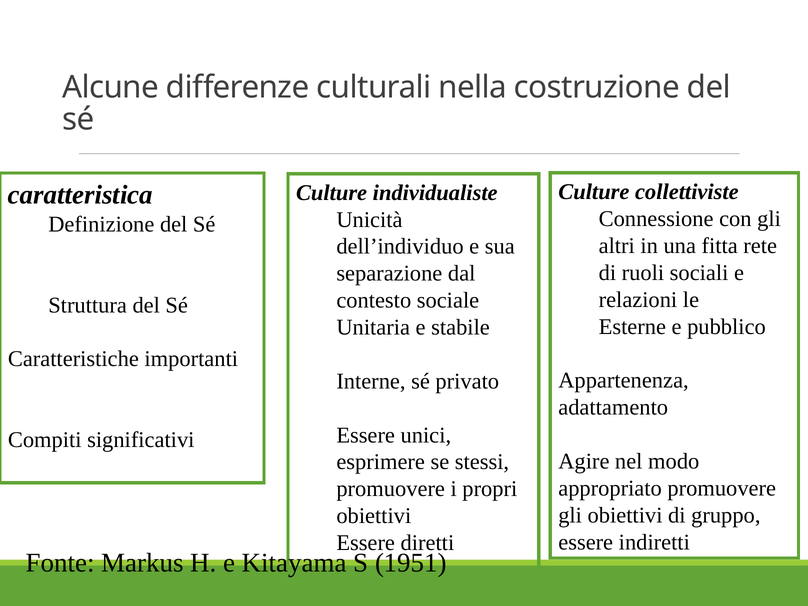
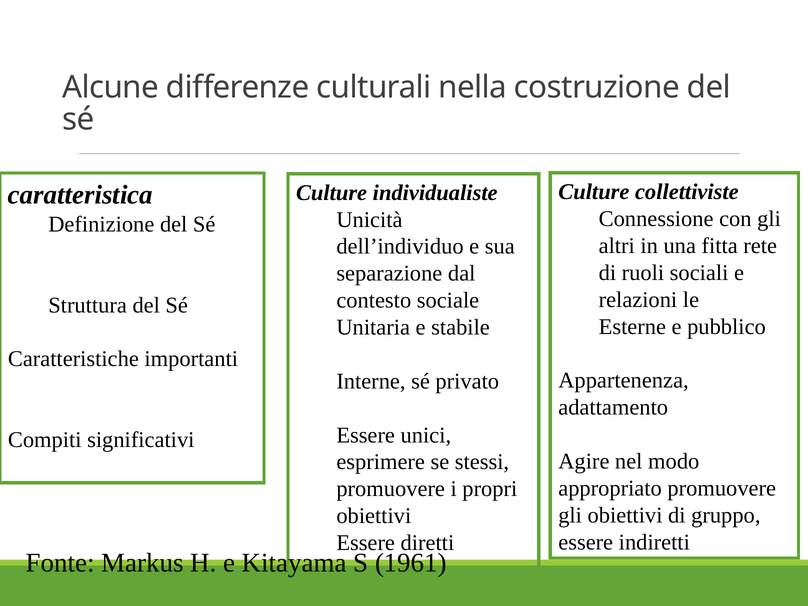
1951: 1951 -> 1961 (411, 563)
